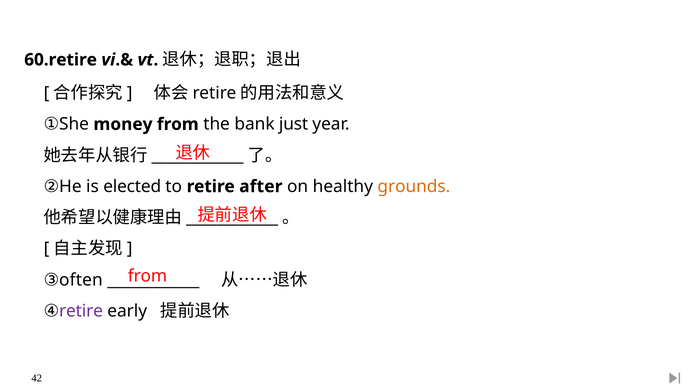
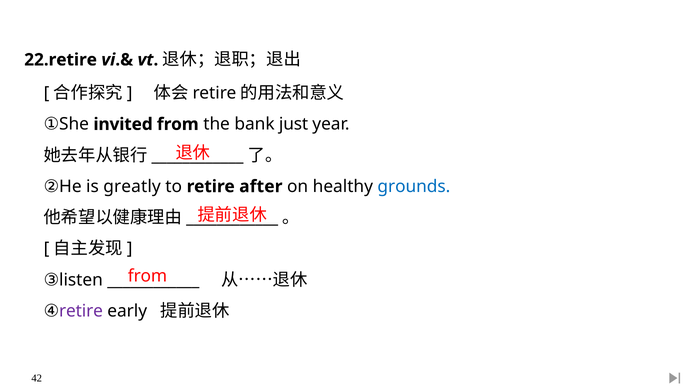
60.retire: 60.retire -> 22.retire (61, 60)
money: money -> invited (123, 124)
elected: elected -> greatly (132, 187)
grounds colour: orange -> blue (414, 187)
often: often -> listen (81, 280)
